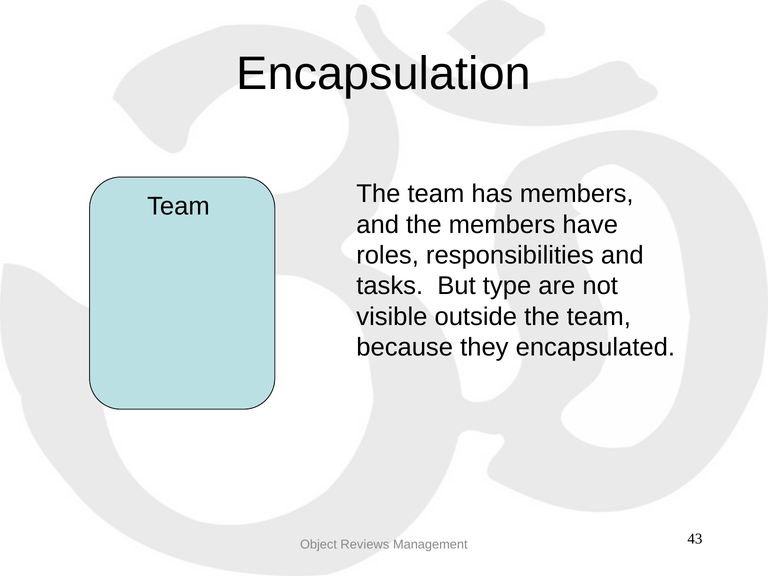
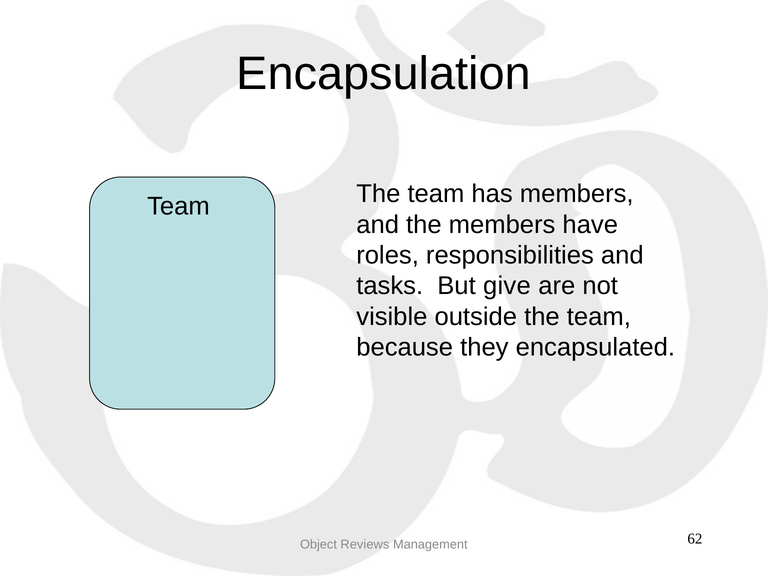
type: type -> give (507, 286)
43: 43 -> 62 (695, 539)
